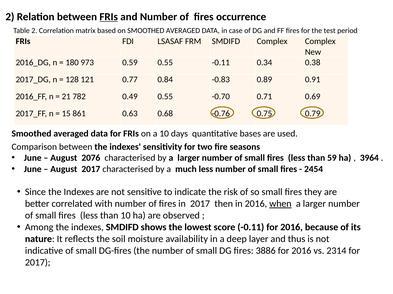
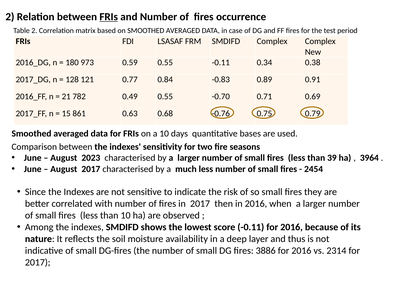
2076: 2076 -> 2023 (91, 158)
59: 59 -> 39 (332, 158)
when underline: present -> none (280, 204)
